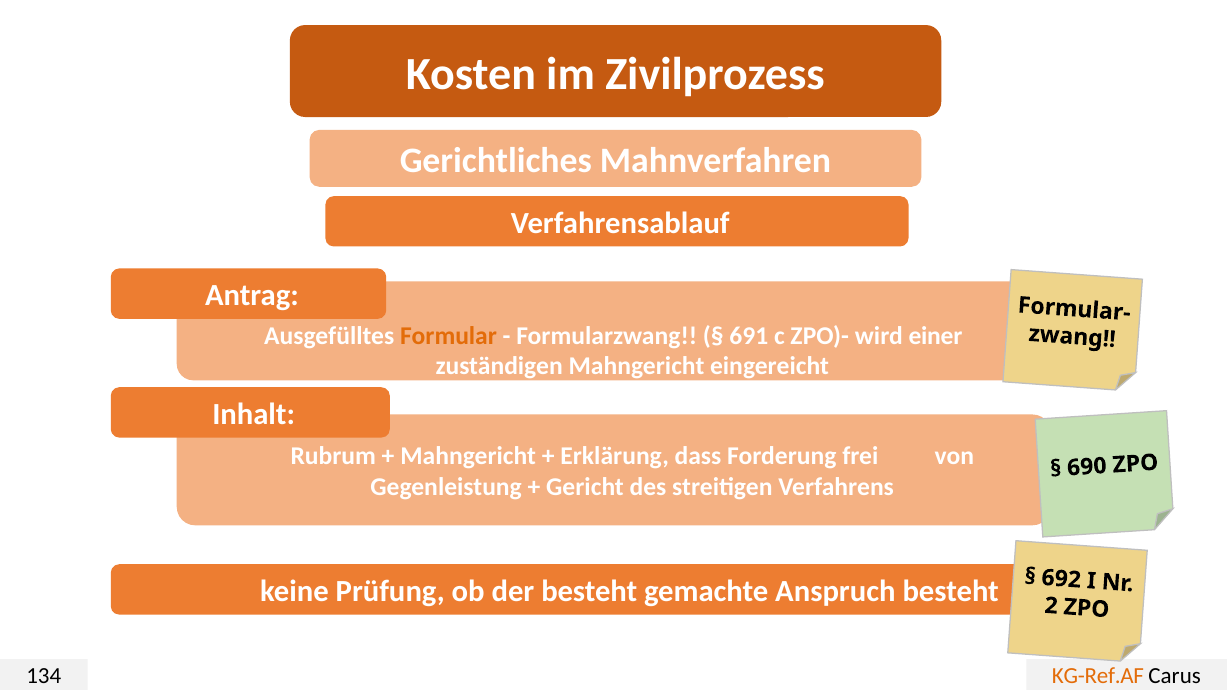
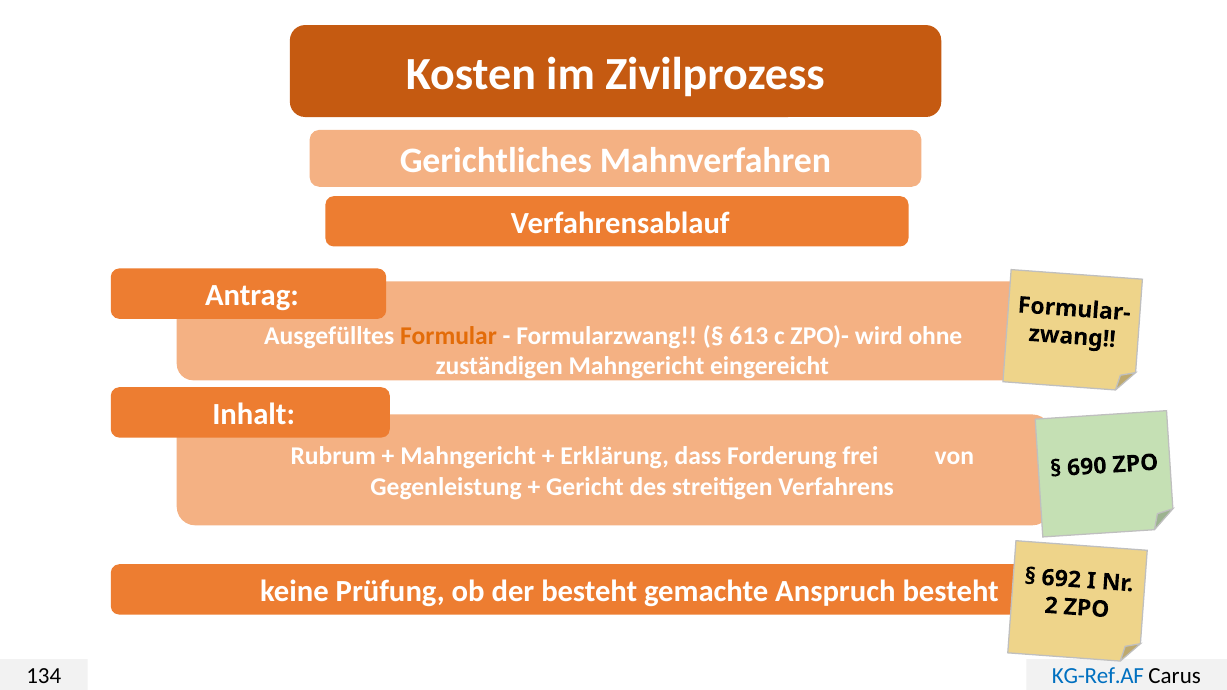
691: 691 -> 613 (749, 336)
einer: einer -> ohne (935, 336)
KG-Ref.AF colour: orange -> blue (1098, 676)
